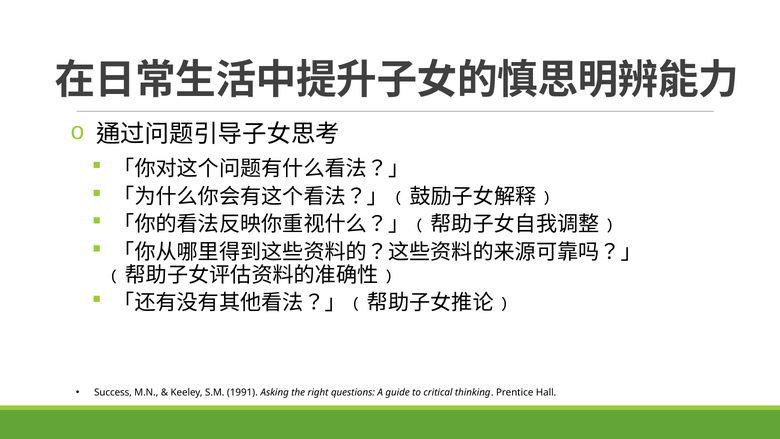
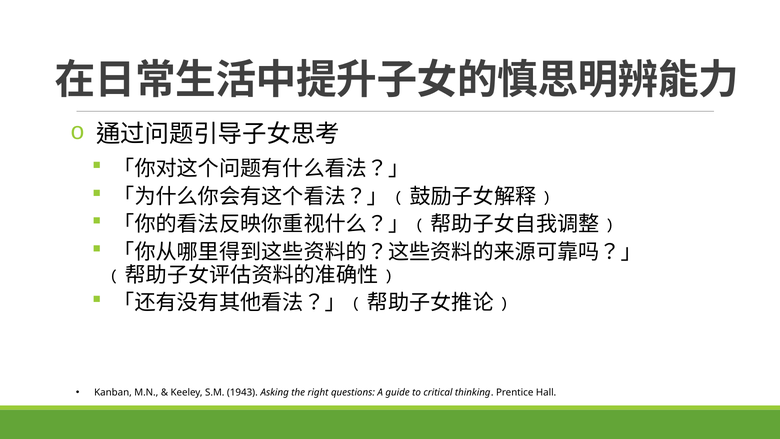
Success: Success -> Kanban (113, 392)
1991: 1991 -> 1943 (242, 392)
